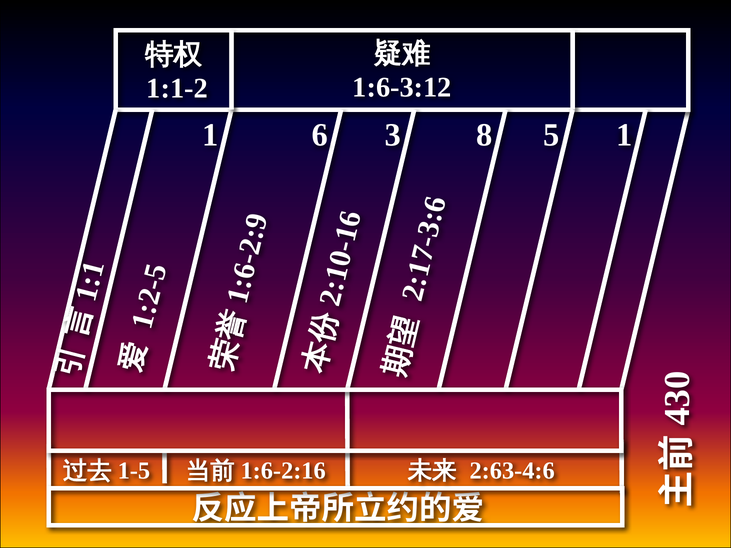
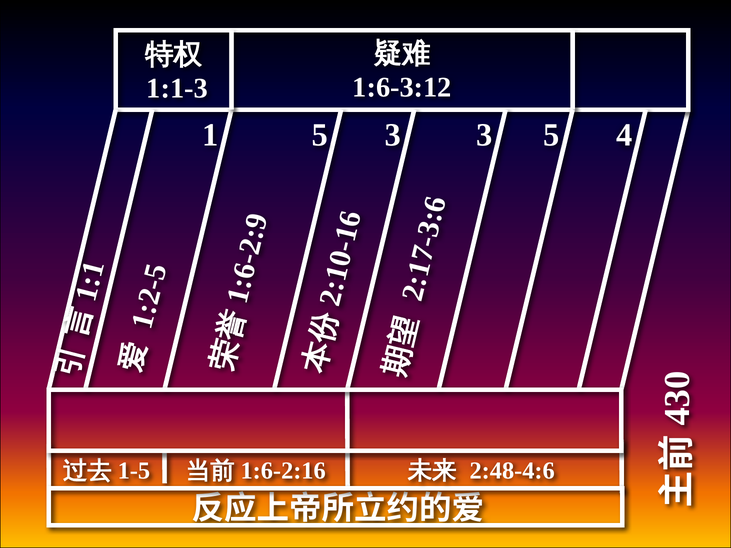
1:1-2: 1:1-2 -> 1:1-3 (177, 88)
6: 6 -> 5 (320, 135)
3 8: 8 -> 3 (484, 135)
5 1: 1 -> 4 (624, 135)
2:63-4:6: 2:63-4:6 -> 2:48-4:6 (512, 471)
